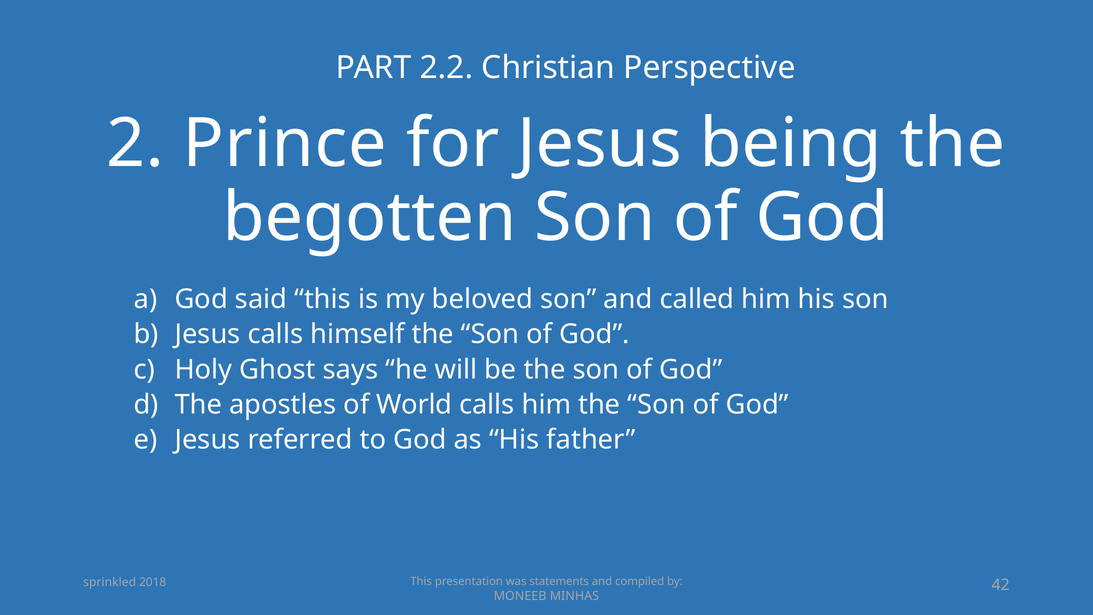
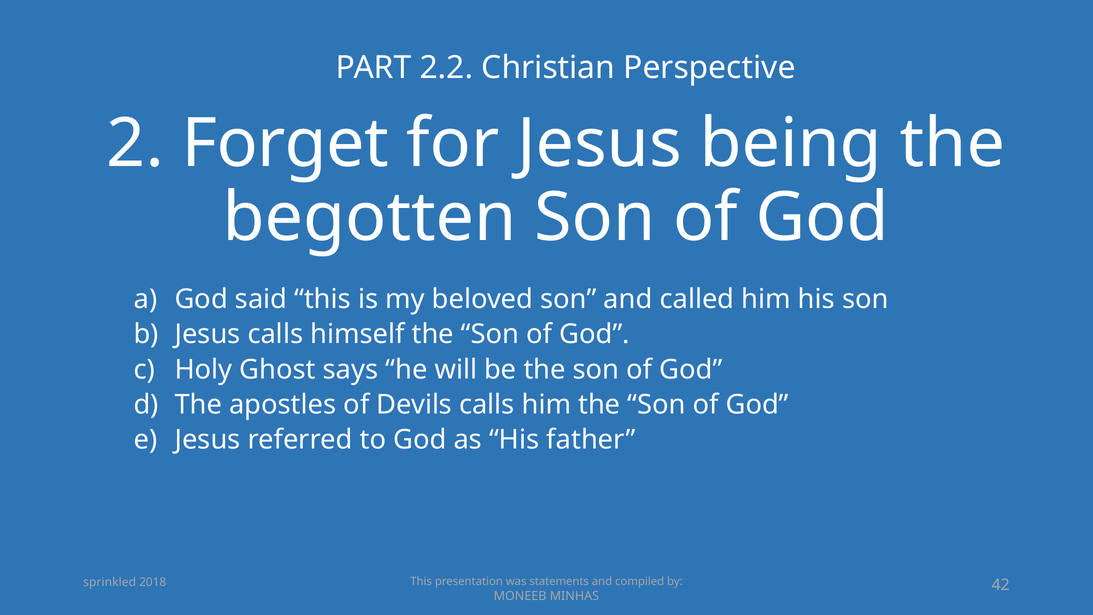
Prince: Prince -> Forget (285, 144)
World: World -> Devils (414, 405)
